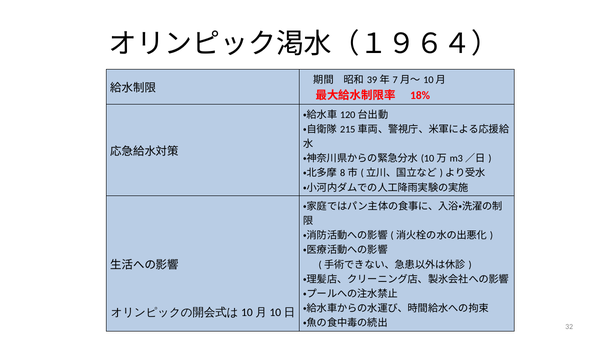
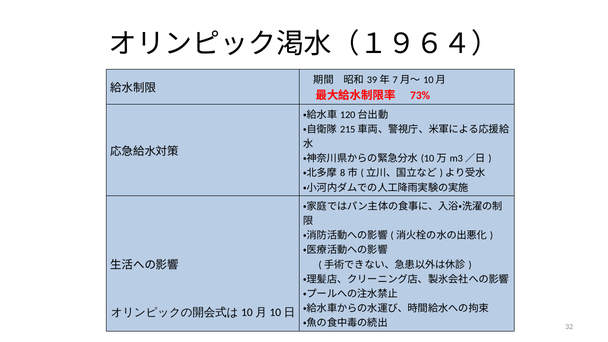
18%: 18% -> 73% (420, 95)
